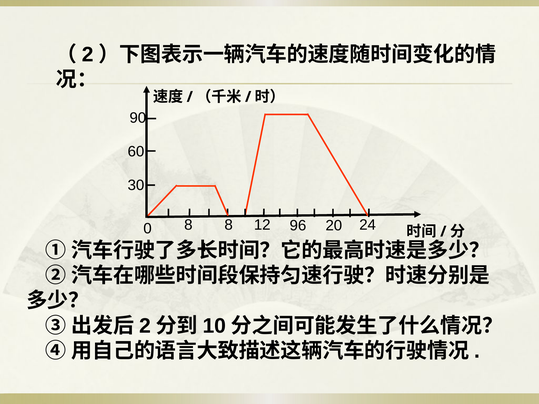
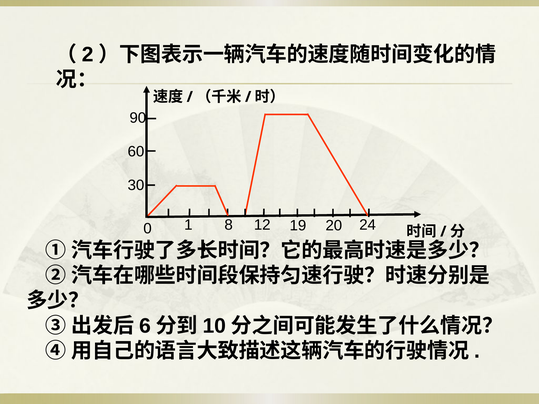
96: 96 -> 19 (298, 226)
0 8: 8 -> 1 (188, 225)
2: 2 -> 6 (145, 326)
